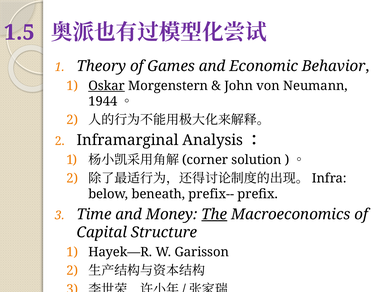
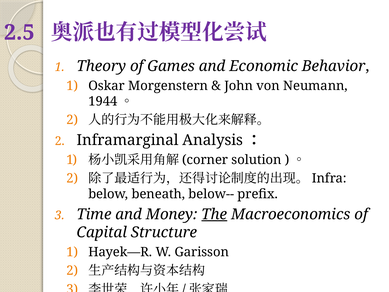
1.5: 1.5 -> 2.5 (19, 32)
Oskar underline: present -> none (107, 86)
prefix--: prefix-- -> below-- (211, 194)
